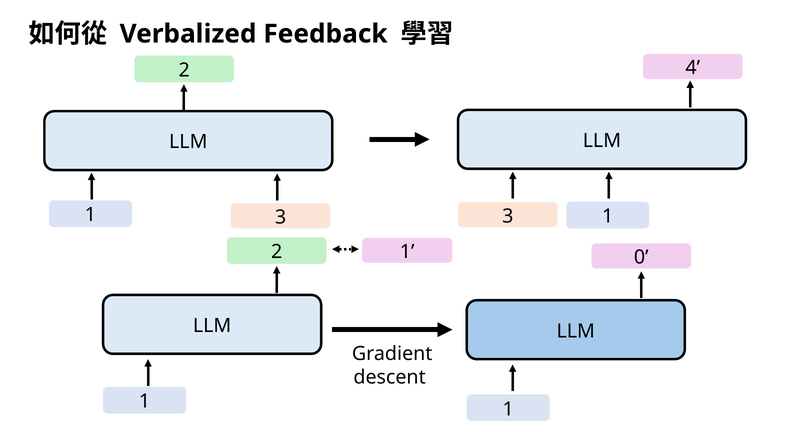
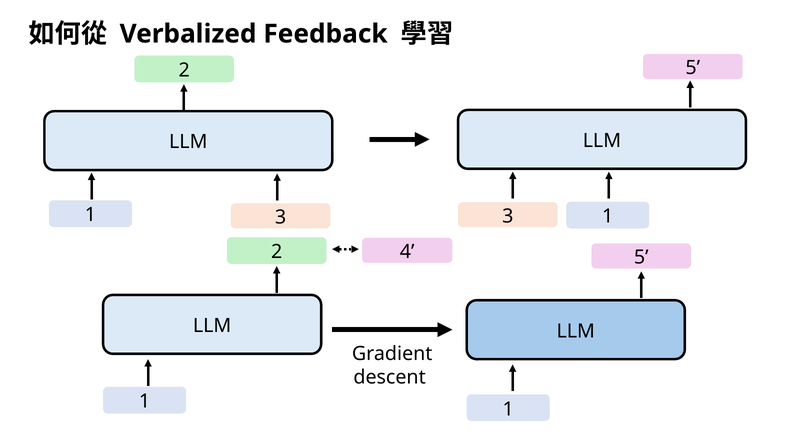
4: 4 -> 5 (693, 68)
2 1: 1 -> 4 (407, 252)
0: 0 -> 5 (641, 257)
